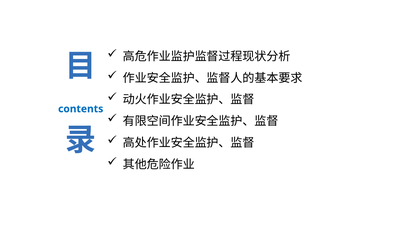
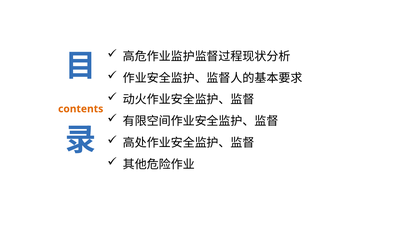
contents colour: blue -> orange (81, 109)
